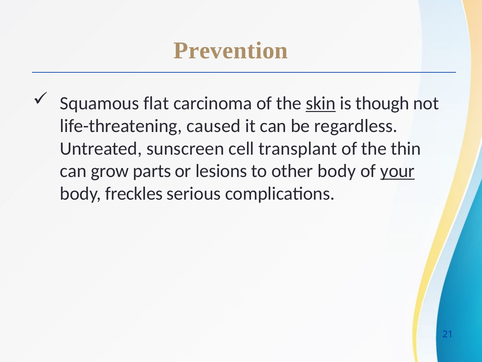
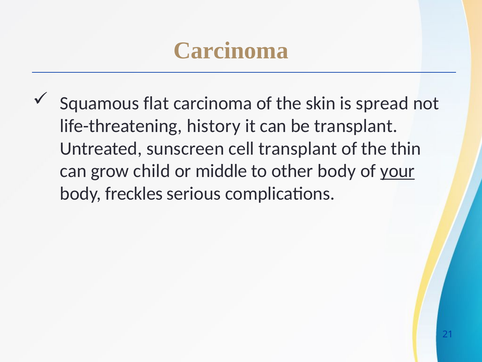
Prevention: Prevention -> Carcinoma (231, 51)
skin underline: present -> none (321, 103)
though: though -> spread (382, 103)
caused: caused -> history (214, 126)
be regardless: regardless -> transplant (356, 126)
parts: parts -> child (152, 171)
lesions: lesions -> middle (221, 171)
